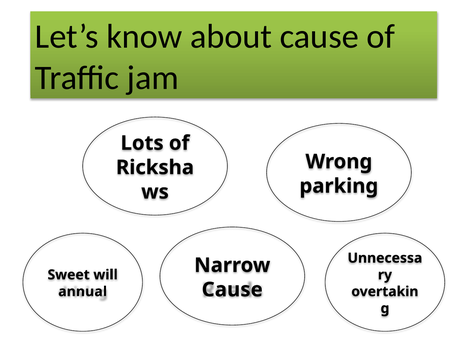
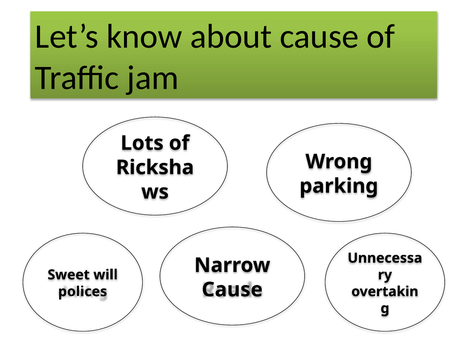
annual: annual -> polices (83, 291)
